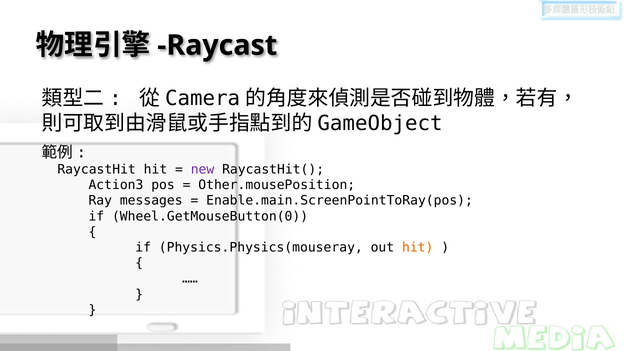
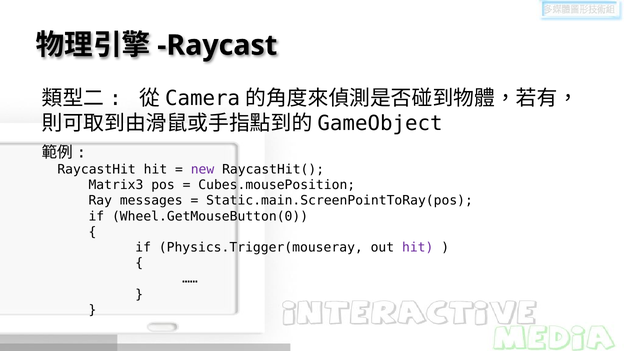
Action3: Action3 -> Matrix3 (116, 185)
Other.mousePosition: Other.mousePosition -> Cubes.mousePosition (277, 185)
Enable.main.ScreenPointToRay(pos: Enable.main.ScreenPointToRay(pos -> Static.main.ScreenPointToRay(pos (340, 201)
Physics.Physics(mouseray: Physics.Physics(mouseray -> Physics.Trigger(mouseray (261, 247)
hit colour: orange -> purple (418, 247)
